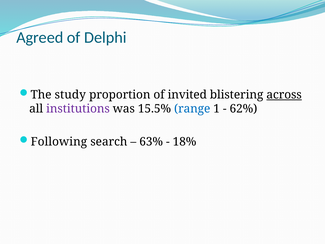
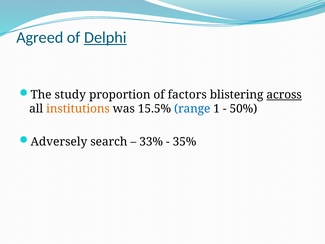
Delphi underline: none -> present (105, 38)
invited: invited -> factors (187, 95)
institutions colour: purple -> orange (78, 109)
62%: 62% -> 50% (243, 109)
Following: Following -> Adversely (59, 142)
63%: 63% -> 33% (151, 142)
18%: 18% -> 35% (185, 142)
